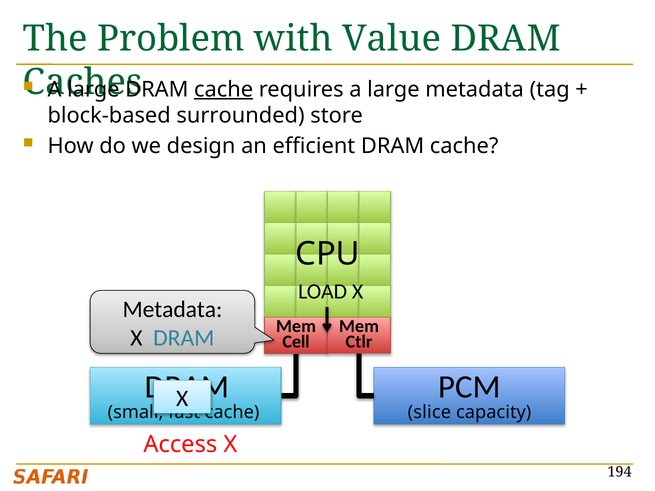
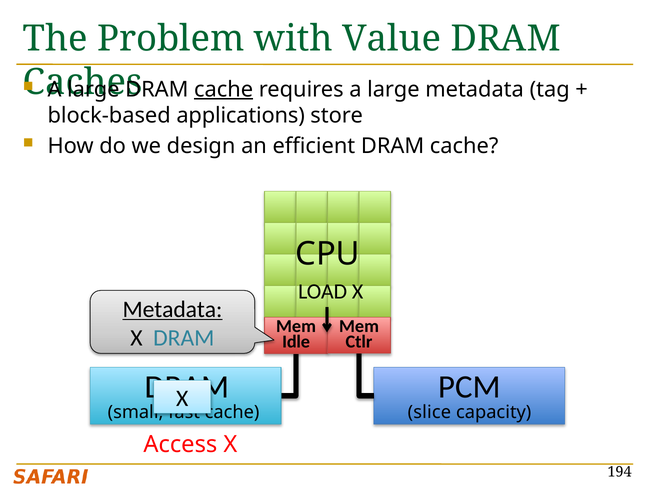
surrounded: surrounded -> applications (241, 116)
Metadata underline: none -> present (172, 310)
Cell: Cell -> Idle (296, 342)
